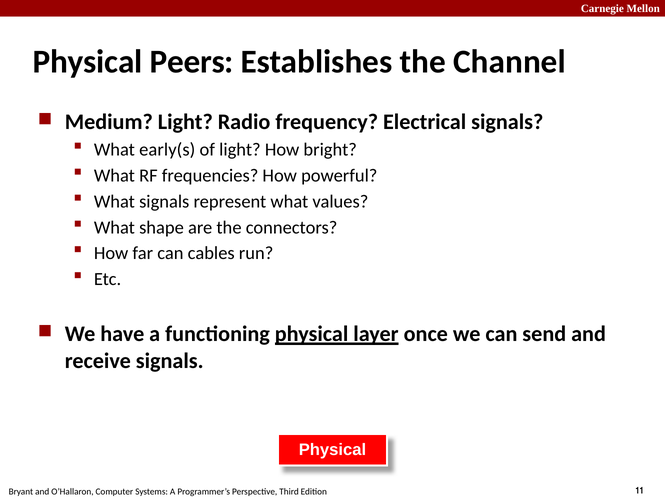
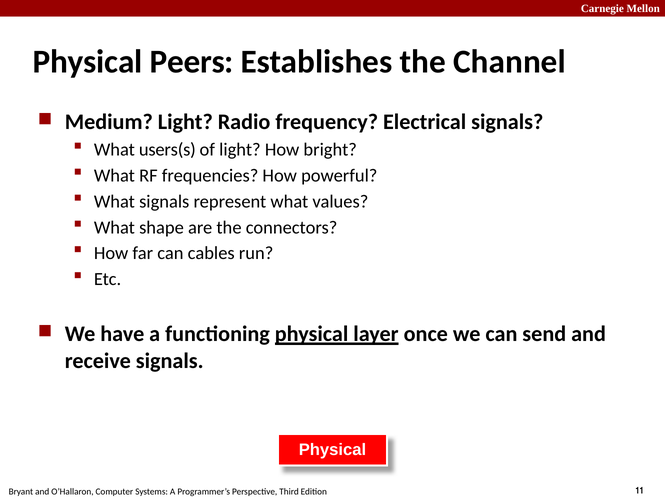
early(s: early(s -> users(s (167, 150)
